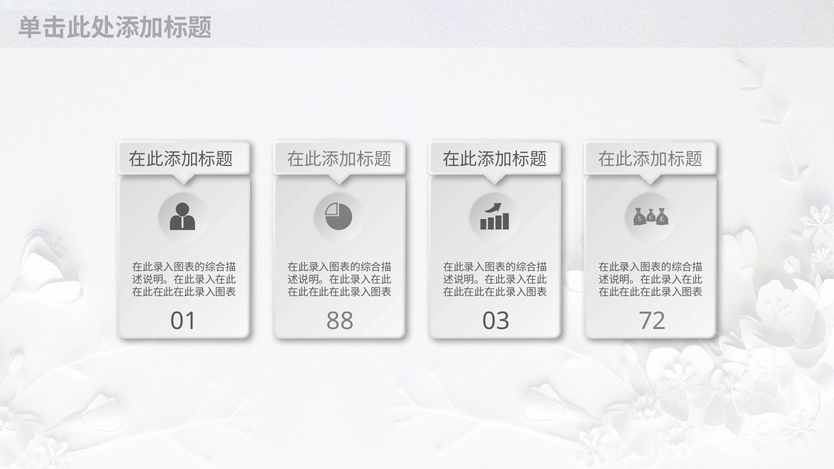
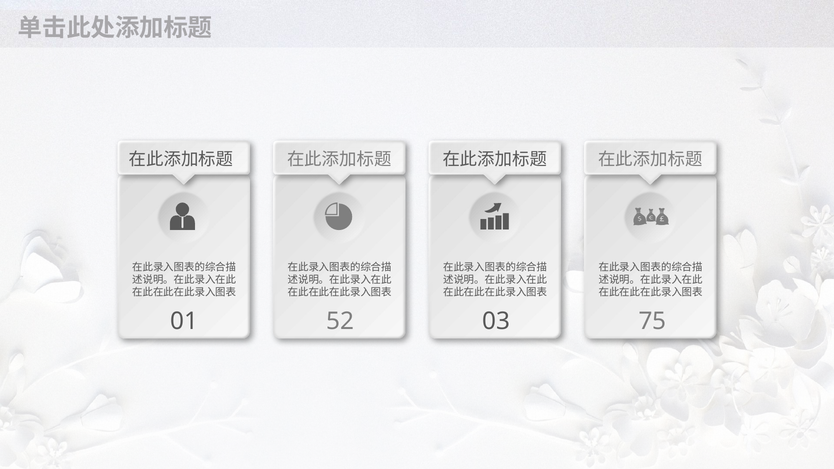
88: 88 -> 52 (340, 321)
72: 72 -> 75 (652, 321)
